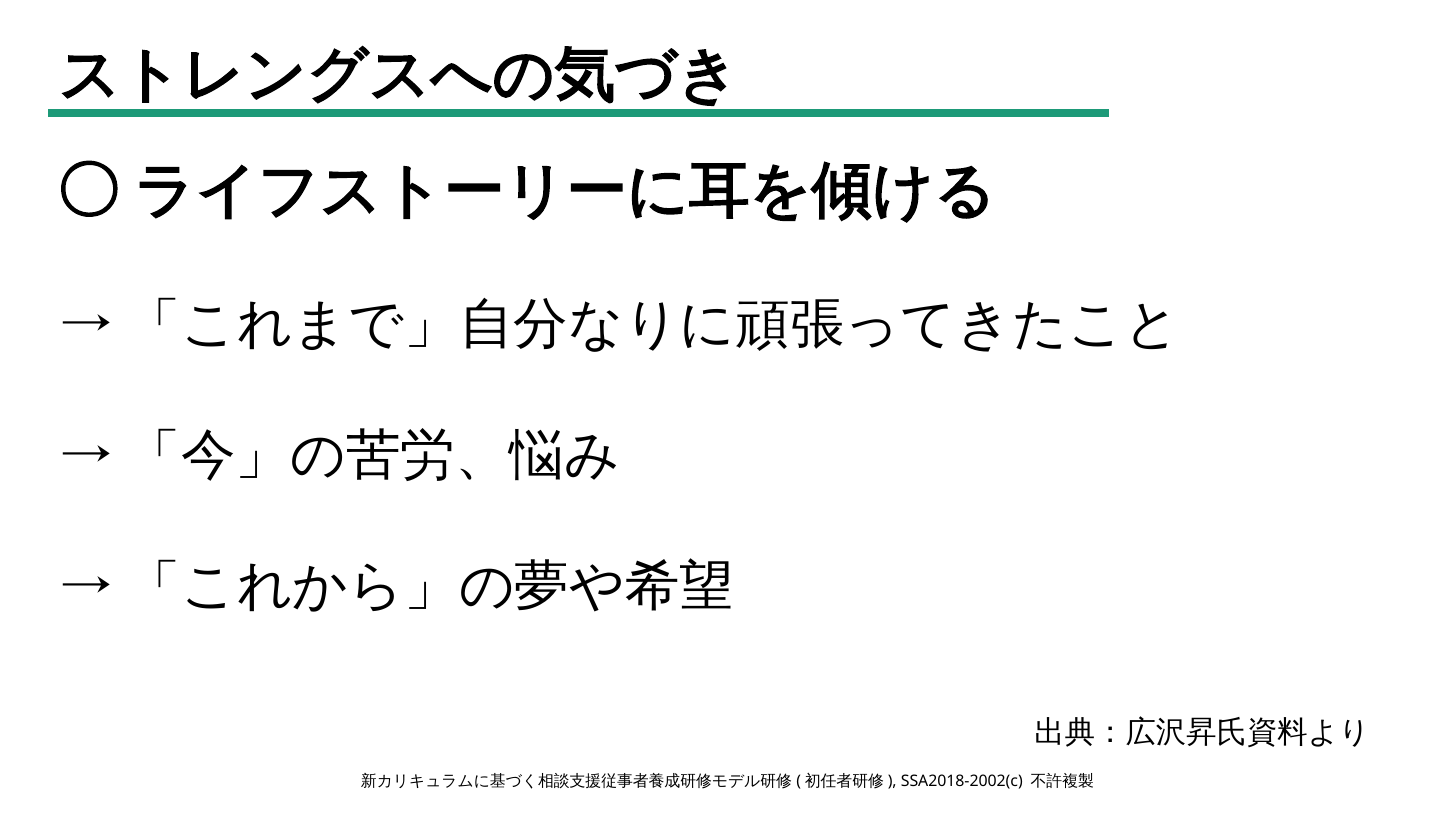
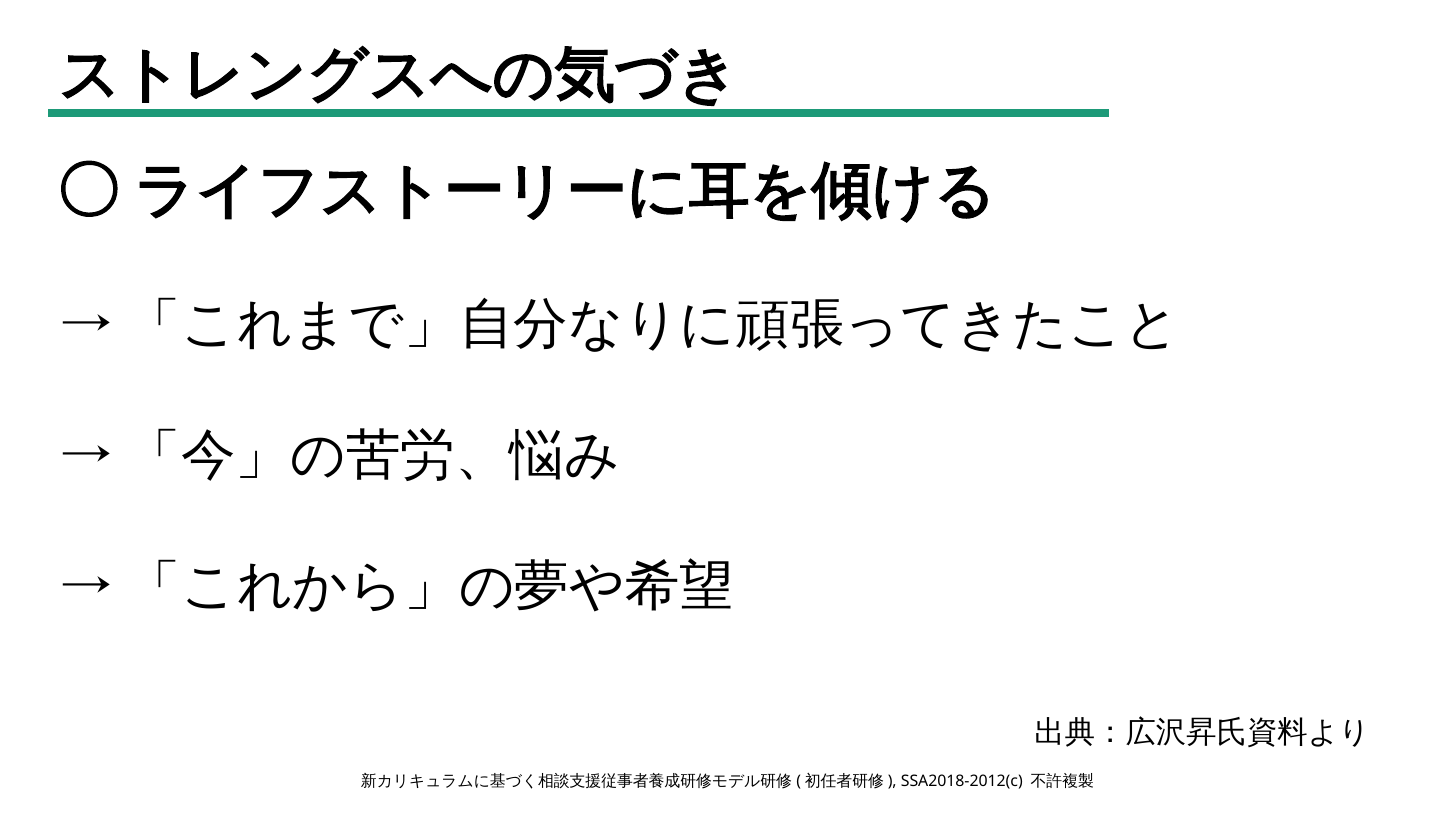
SSA2018-2002(c: SSA2018-2002(c -> SSA2018-2012(c (962, 781)
